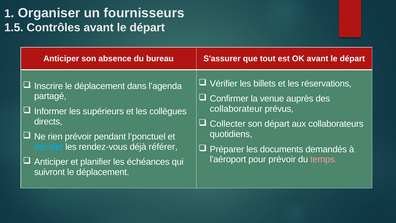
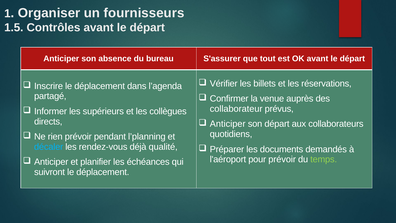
Collecter: Collecter -> Anticiper (228, 124)
l’ponctuel: l’ponctuel -> l’planning (147, 136)
référer: référer -> qualité (163, 147)
temps colour: pink -> light green (324, 159)
